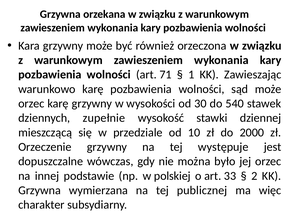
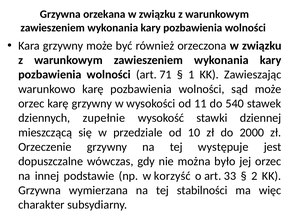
30: 30 -> 11 (200, 103)
polskiej: polskiej -> korzyść (172, 176)
publicznej: publicznej -> stabilności (202, 190)
